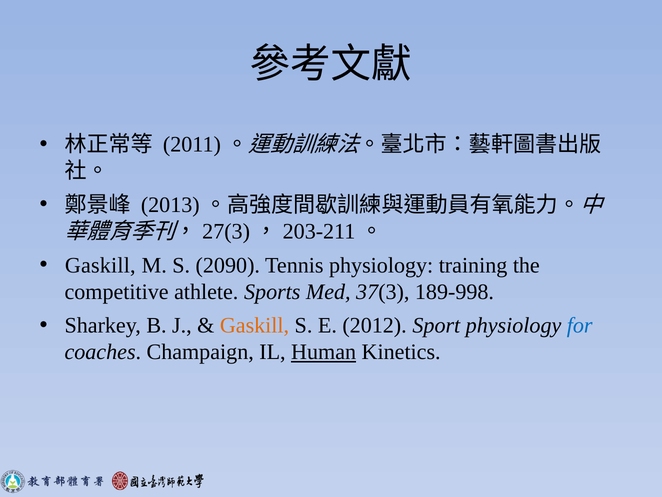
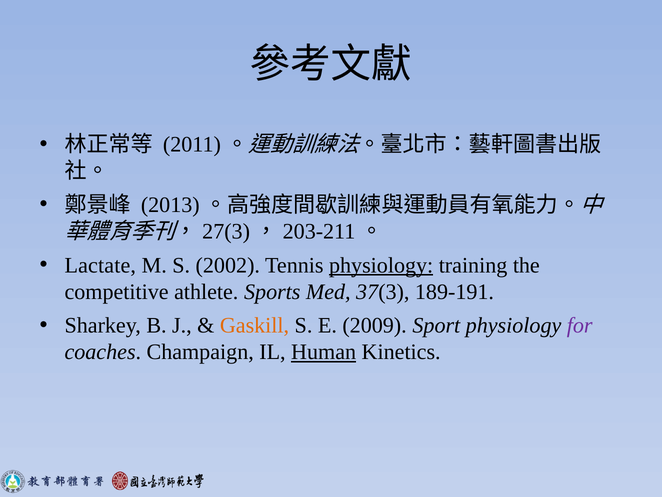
Gaskill: Gaskill -> Lactate (100, 265)
2090: 2090 -> 2002 (228, 265)
physiology underline: none -> present (381, 265)
189-998: 189-998 -> 189-191 (454, 291)
2012: 2012 -> 2009 (375, 325)
for colour: blue -> purple (580, 325)
